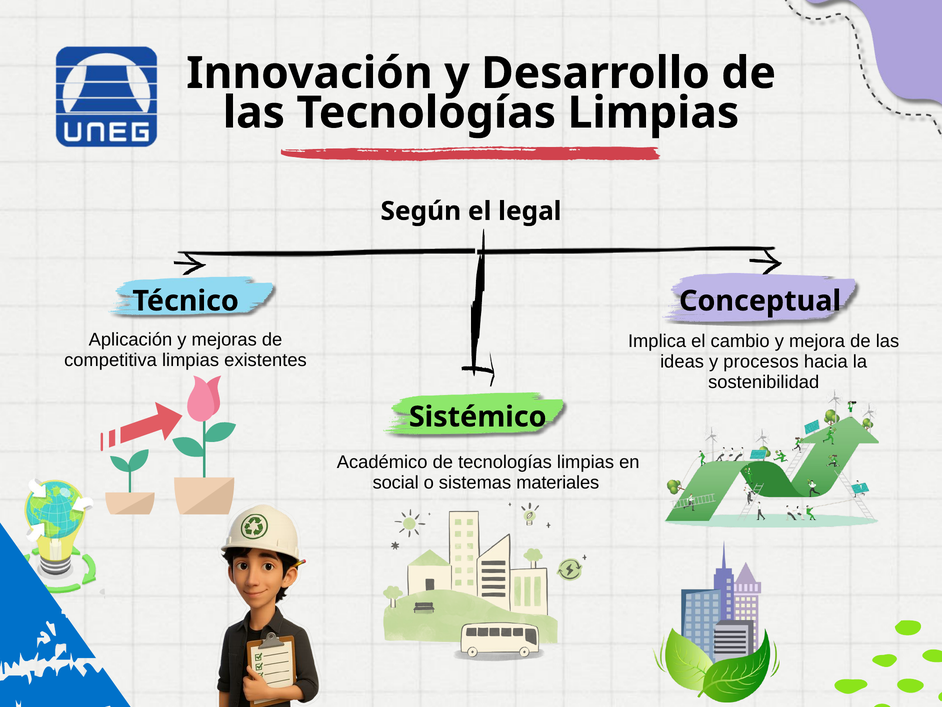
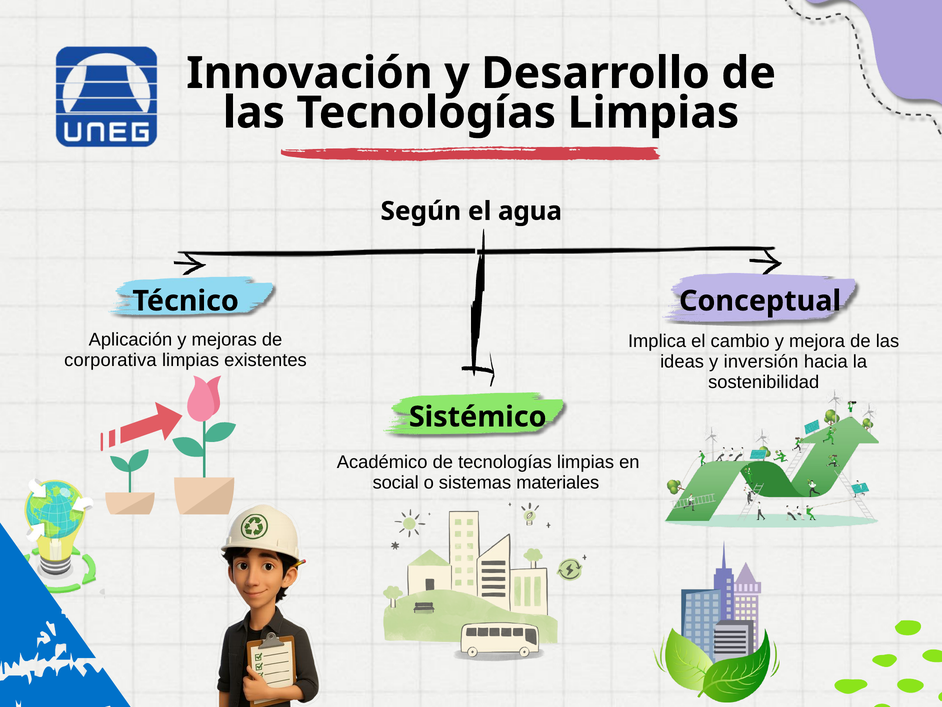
legal: legal -> agua (530, 211)
competitiva: competitiva -> corporativa (110, 360)
procesos: procesos -> inversión (761, 362)
